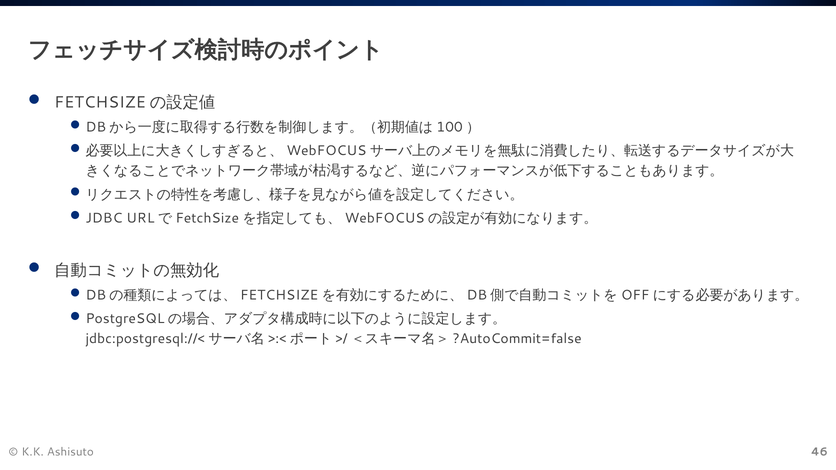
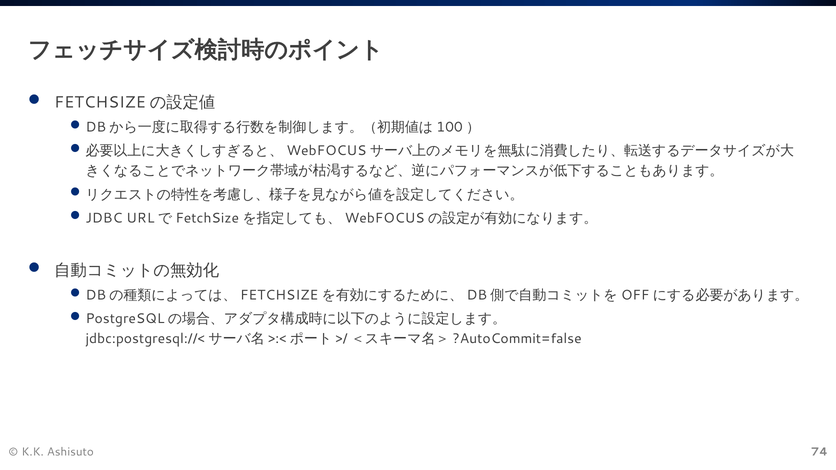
46: 46 -> 74 (819, 452)
